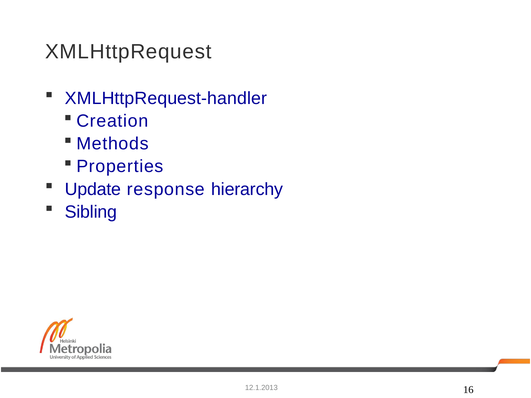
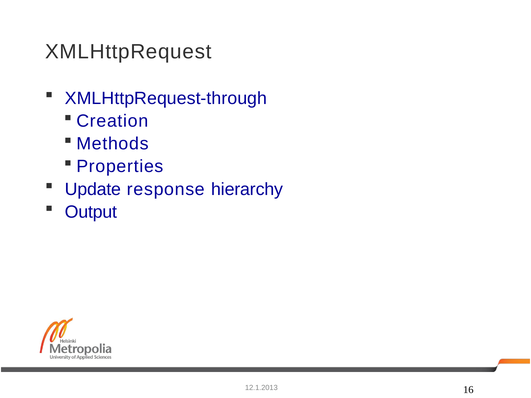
XMLHttpRequest-handler: XMLHttpRequest-handler -> XMLHttpRequest-through (166, 98)
Sibling: Sibling -> Output (91, 212)
